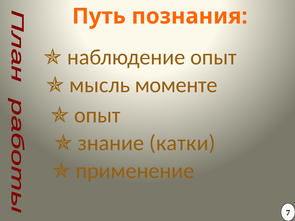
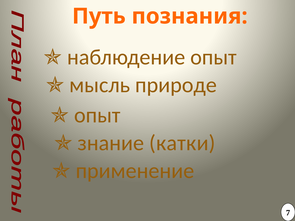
моменте: моменте -> природе (176, 85)
